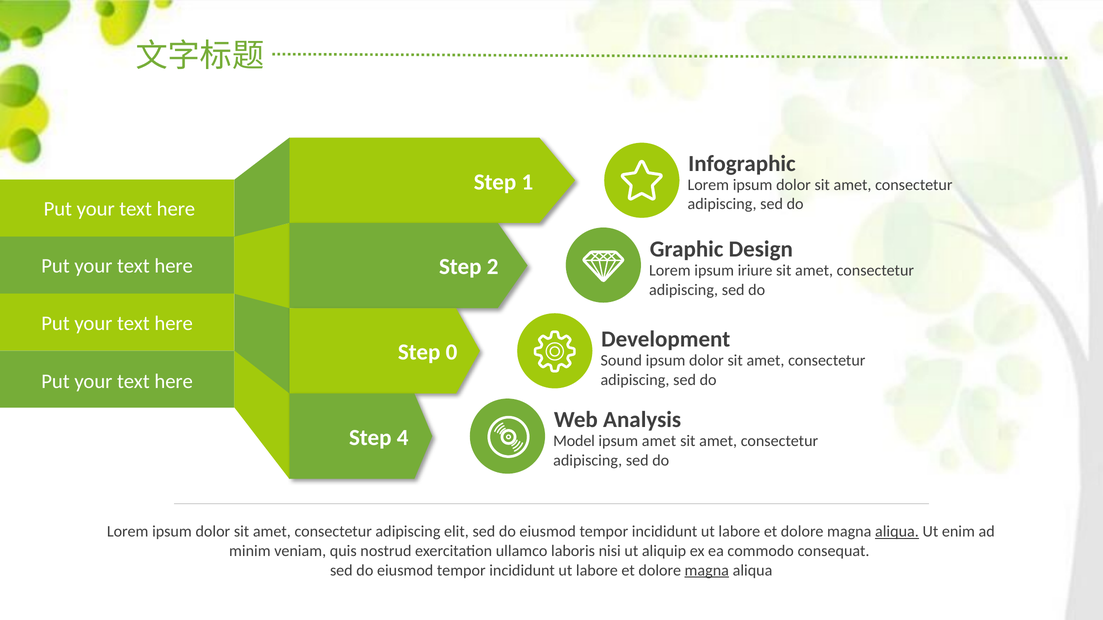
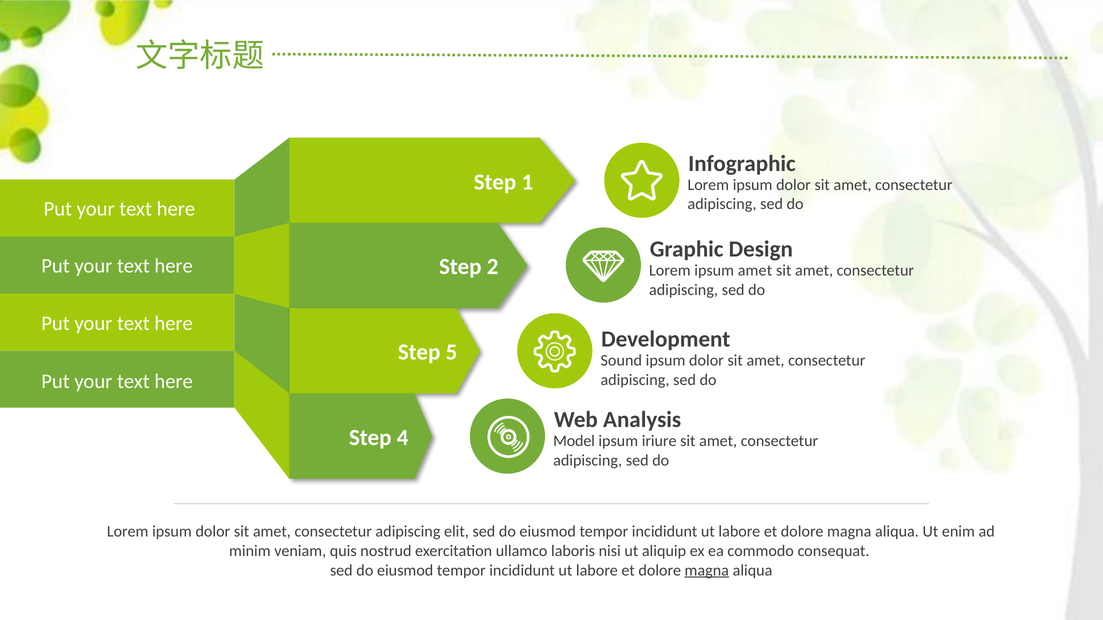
ipsum iriure: iriure -> amet (755, 271)
0: 0 -> 5 (451, 352)
ipsum amet: amet -> iriure (659, 441)
aliqua underline: present -> none (897, 532)
